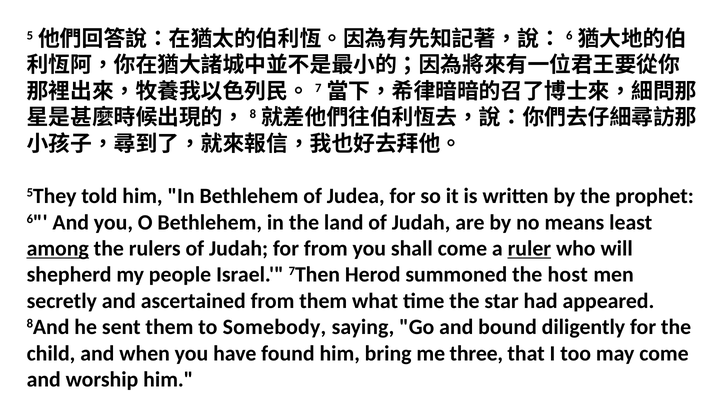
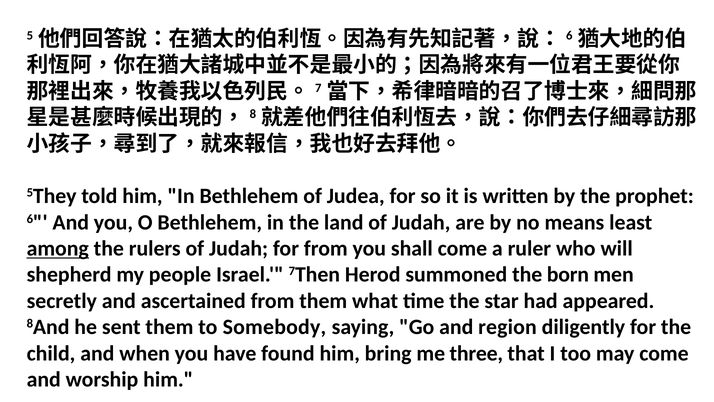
ruler underline: present -> none (529, 248)
host: host -> born (568, 275)
bound: bound -> region (507, 327)
